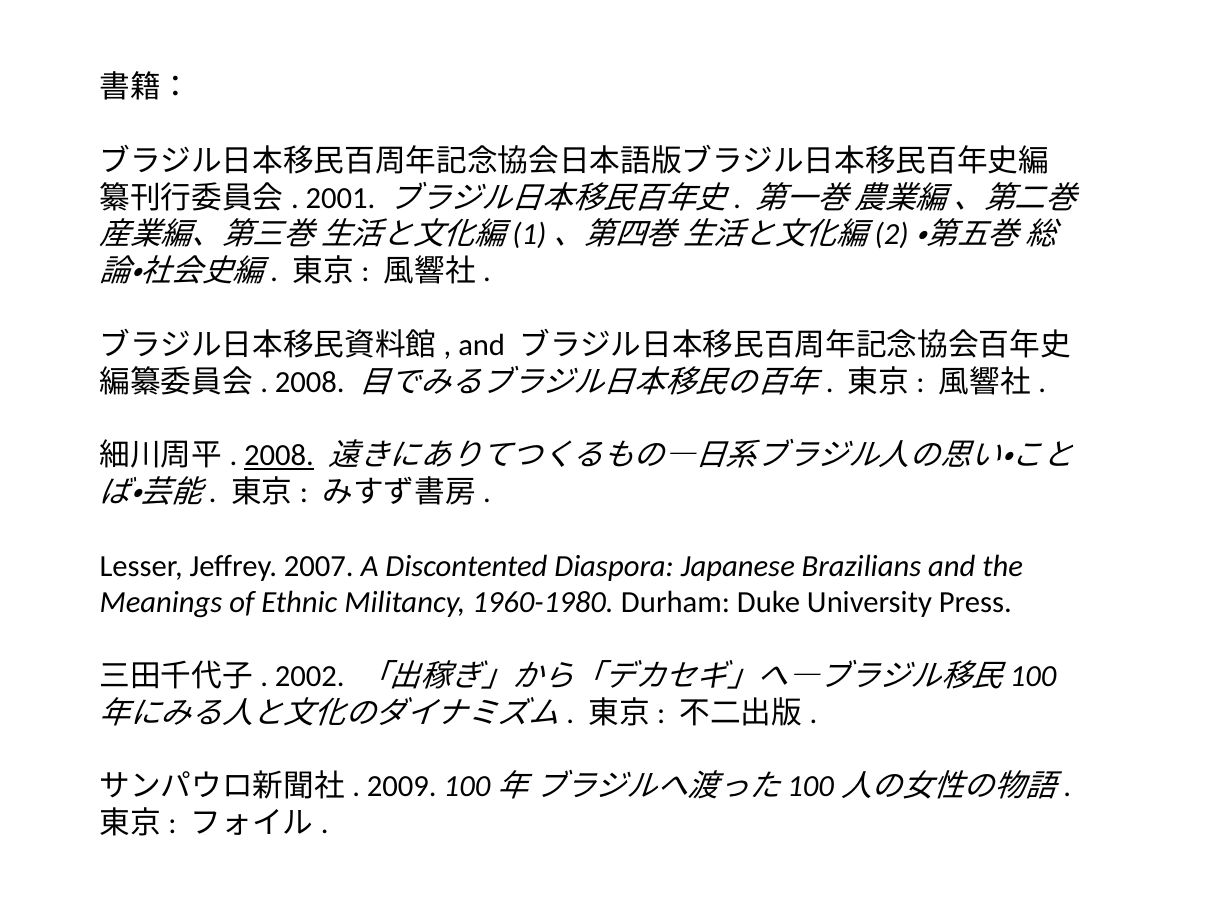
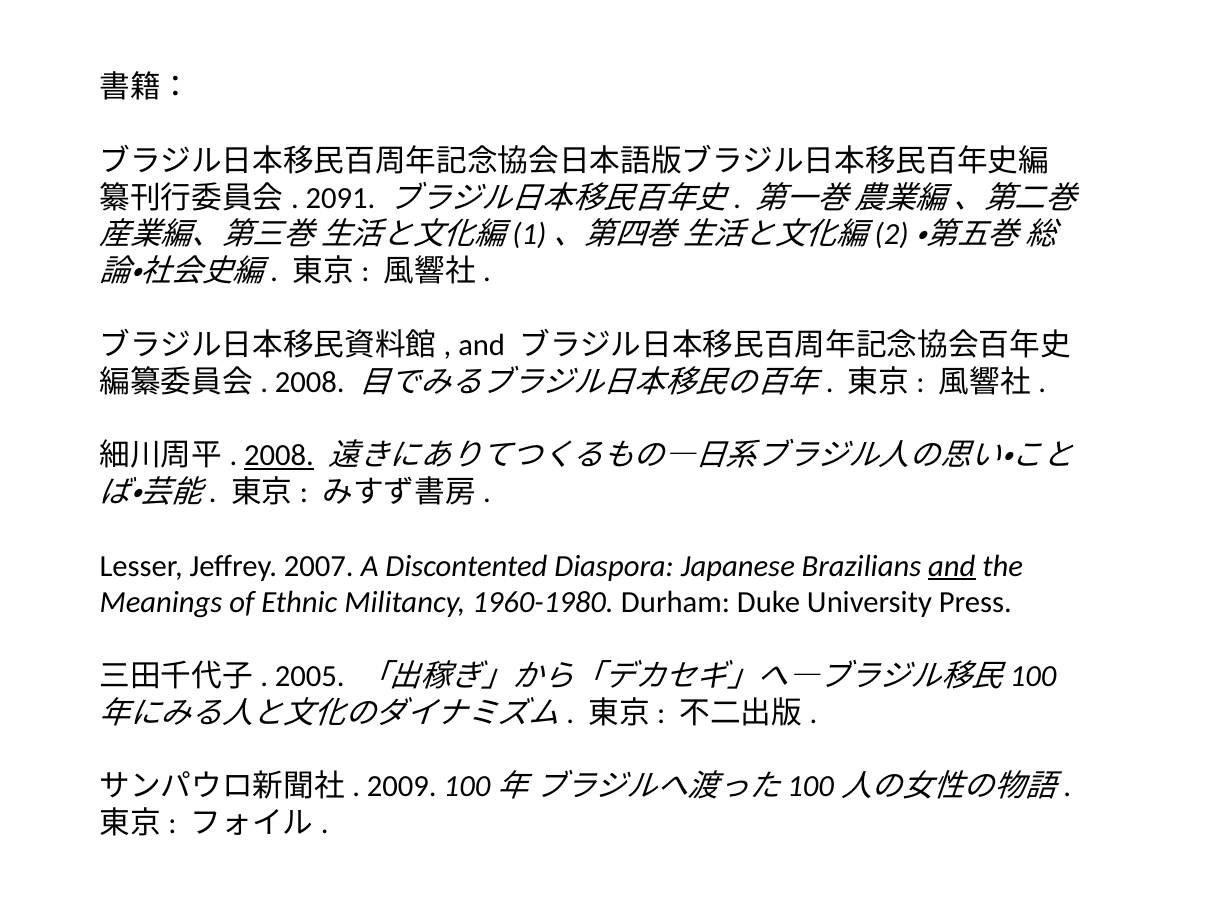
2001: 2001 -> 2091 (340, 198)
and underline: none -> present (952, 566)
2002: 2002 -> 2005 (310, 677)
